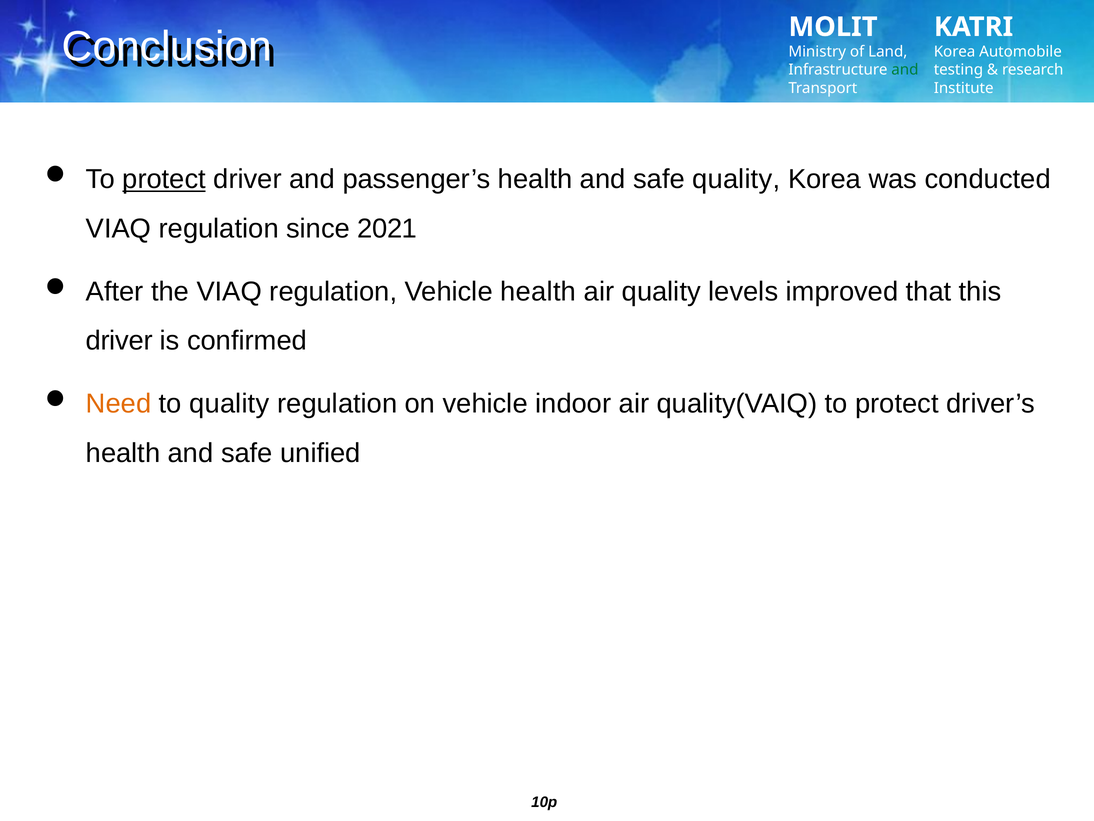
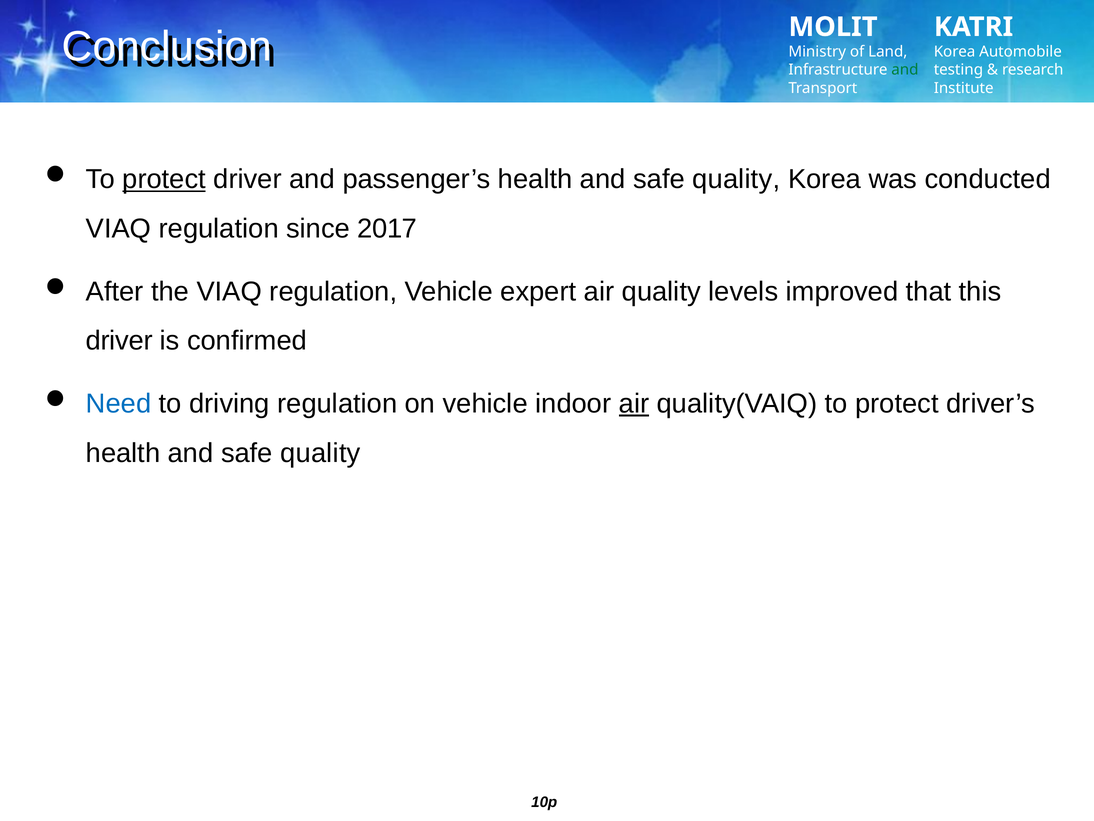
2021: 2021 -> 2017 (387, 228)
Vehicle health: health -> expert (538, 291)
Need colour: orange -> blue (119, 404)
to quality: quality -> driving (229, 404)
air underline: none -> present (634, 404)
unified: unified -> quality (320, 453)
